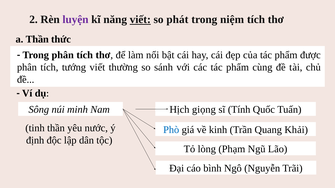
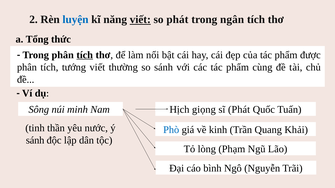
luyện colour: purple -> blue (75, 20)
niệm: niệm -> ngân (232, 20)
a Thần: Thần -> Tổng (37, 39)
tích underline: none -> present (85, 55)
sĩ Tính: Tính -> Phát (239, 110)
định: định -> sánh (35, 141)
